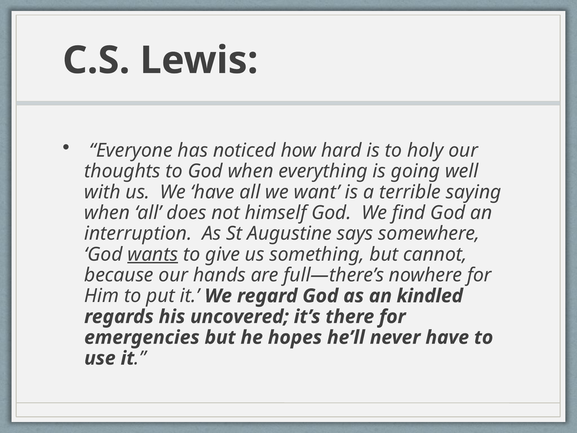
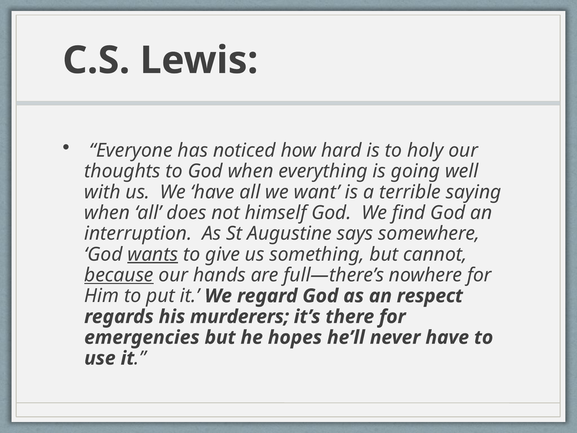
because underline: none -> present (119, 275)
kindled: kindled -> respect (430, 296)
uncovered: uncovered -> murderers (240, 317)
